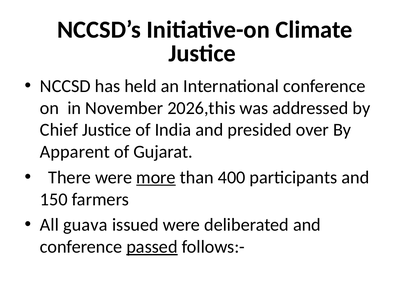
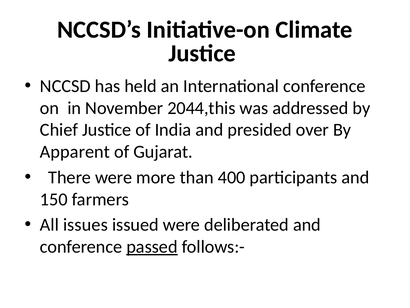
2026,this: 2026,this -> 2044,this (201, 108)
more underline: present -> none (156, 177)
guava: guava -> issues (85, 225)
